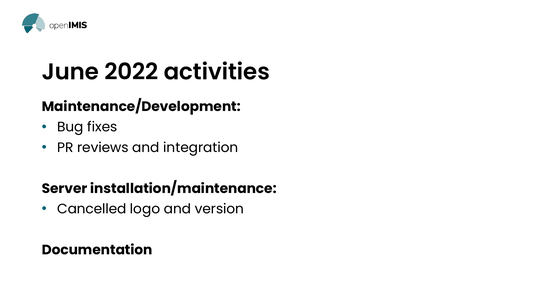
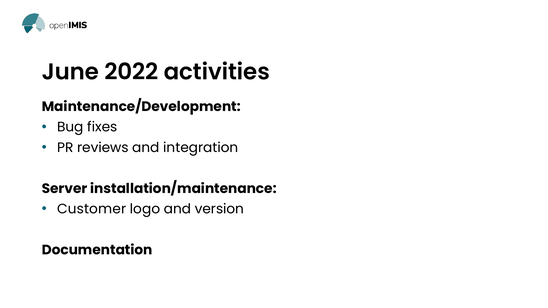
Cancelled: Cancelled -> Customer (92, 209)
